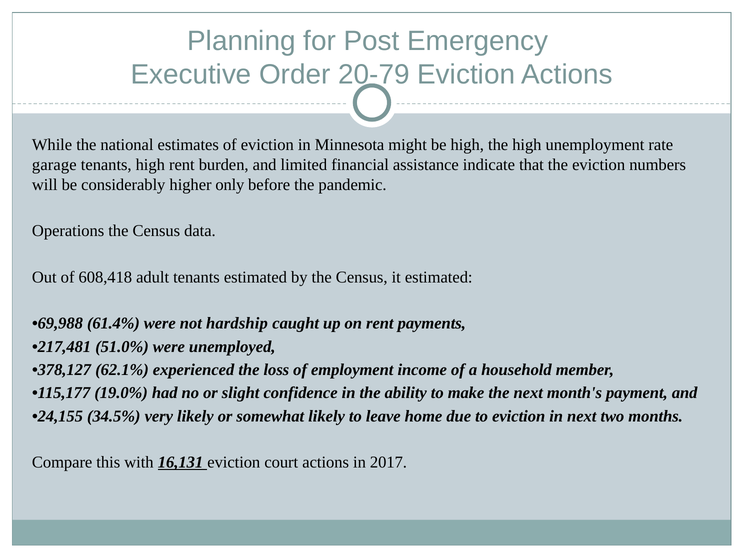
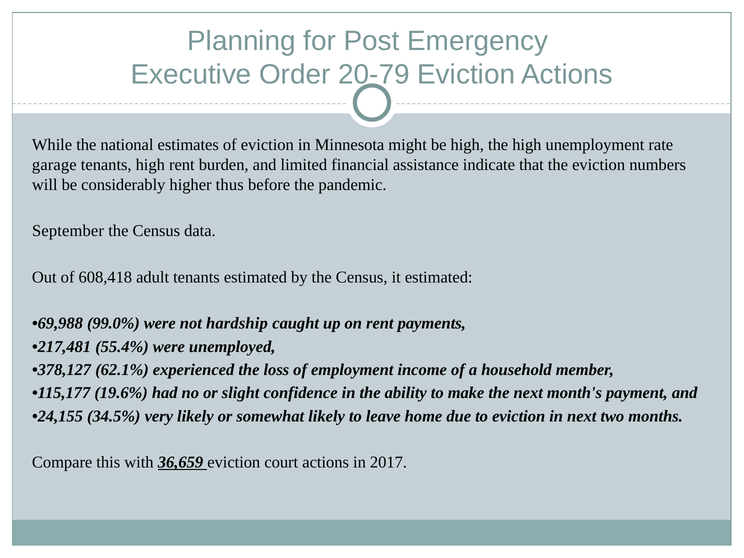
only: only -> thus (230, 185)
Operations: Operations -> September (68, 231)
61.4%: 61.4% -> 99.0% (113, 323)
51.0%: 51.0% -> 55.4% (122, 347)
19.0%: 19.0% -> 19.6% (121, 393)
16,131: 16,131 -> 36,659 (180, 462)
